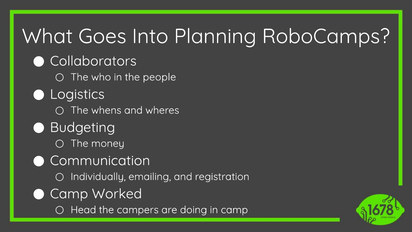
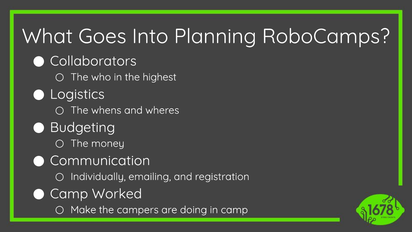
people: people -> highest (160, 77)
Head: Head -> Make (83, 210)
